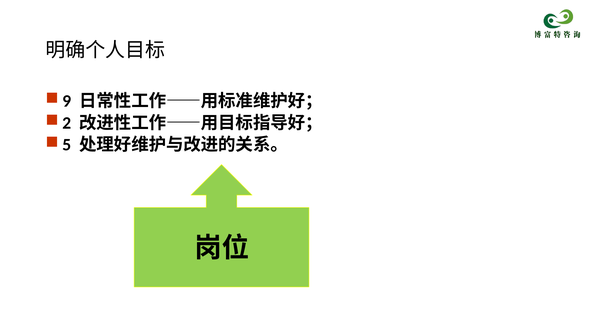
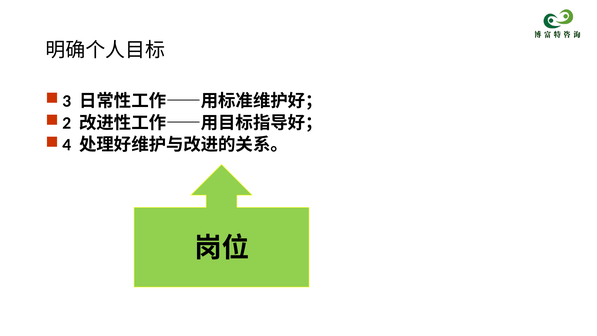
9: 9 -> 3 (67, 101)
5: 5 -> 4 (67, 145)
